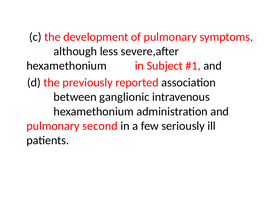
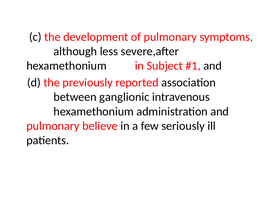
second: second -> believe (100, 126)
